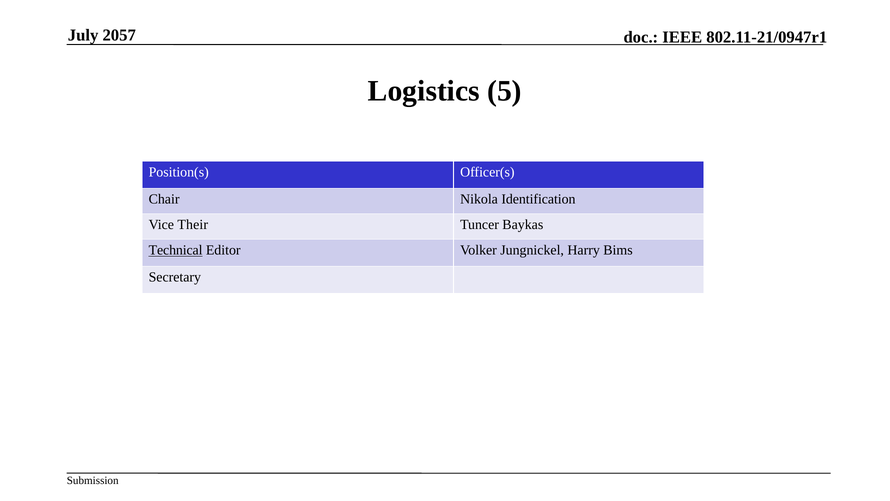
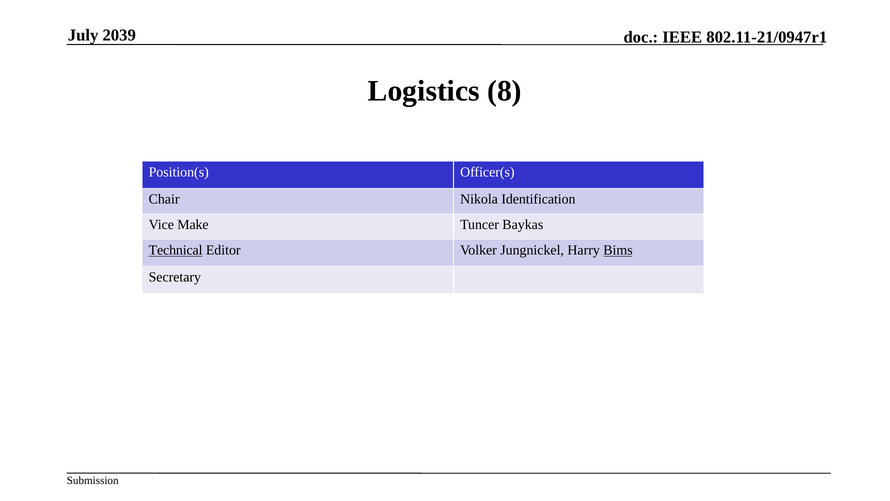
2057: 2057 -> 2039 (119, 35)
5: 5 -> 8 (505, 91)
Their: Their -> Make (193, 225)
Bims underline: none -> present (618, 250)
